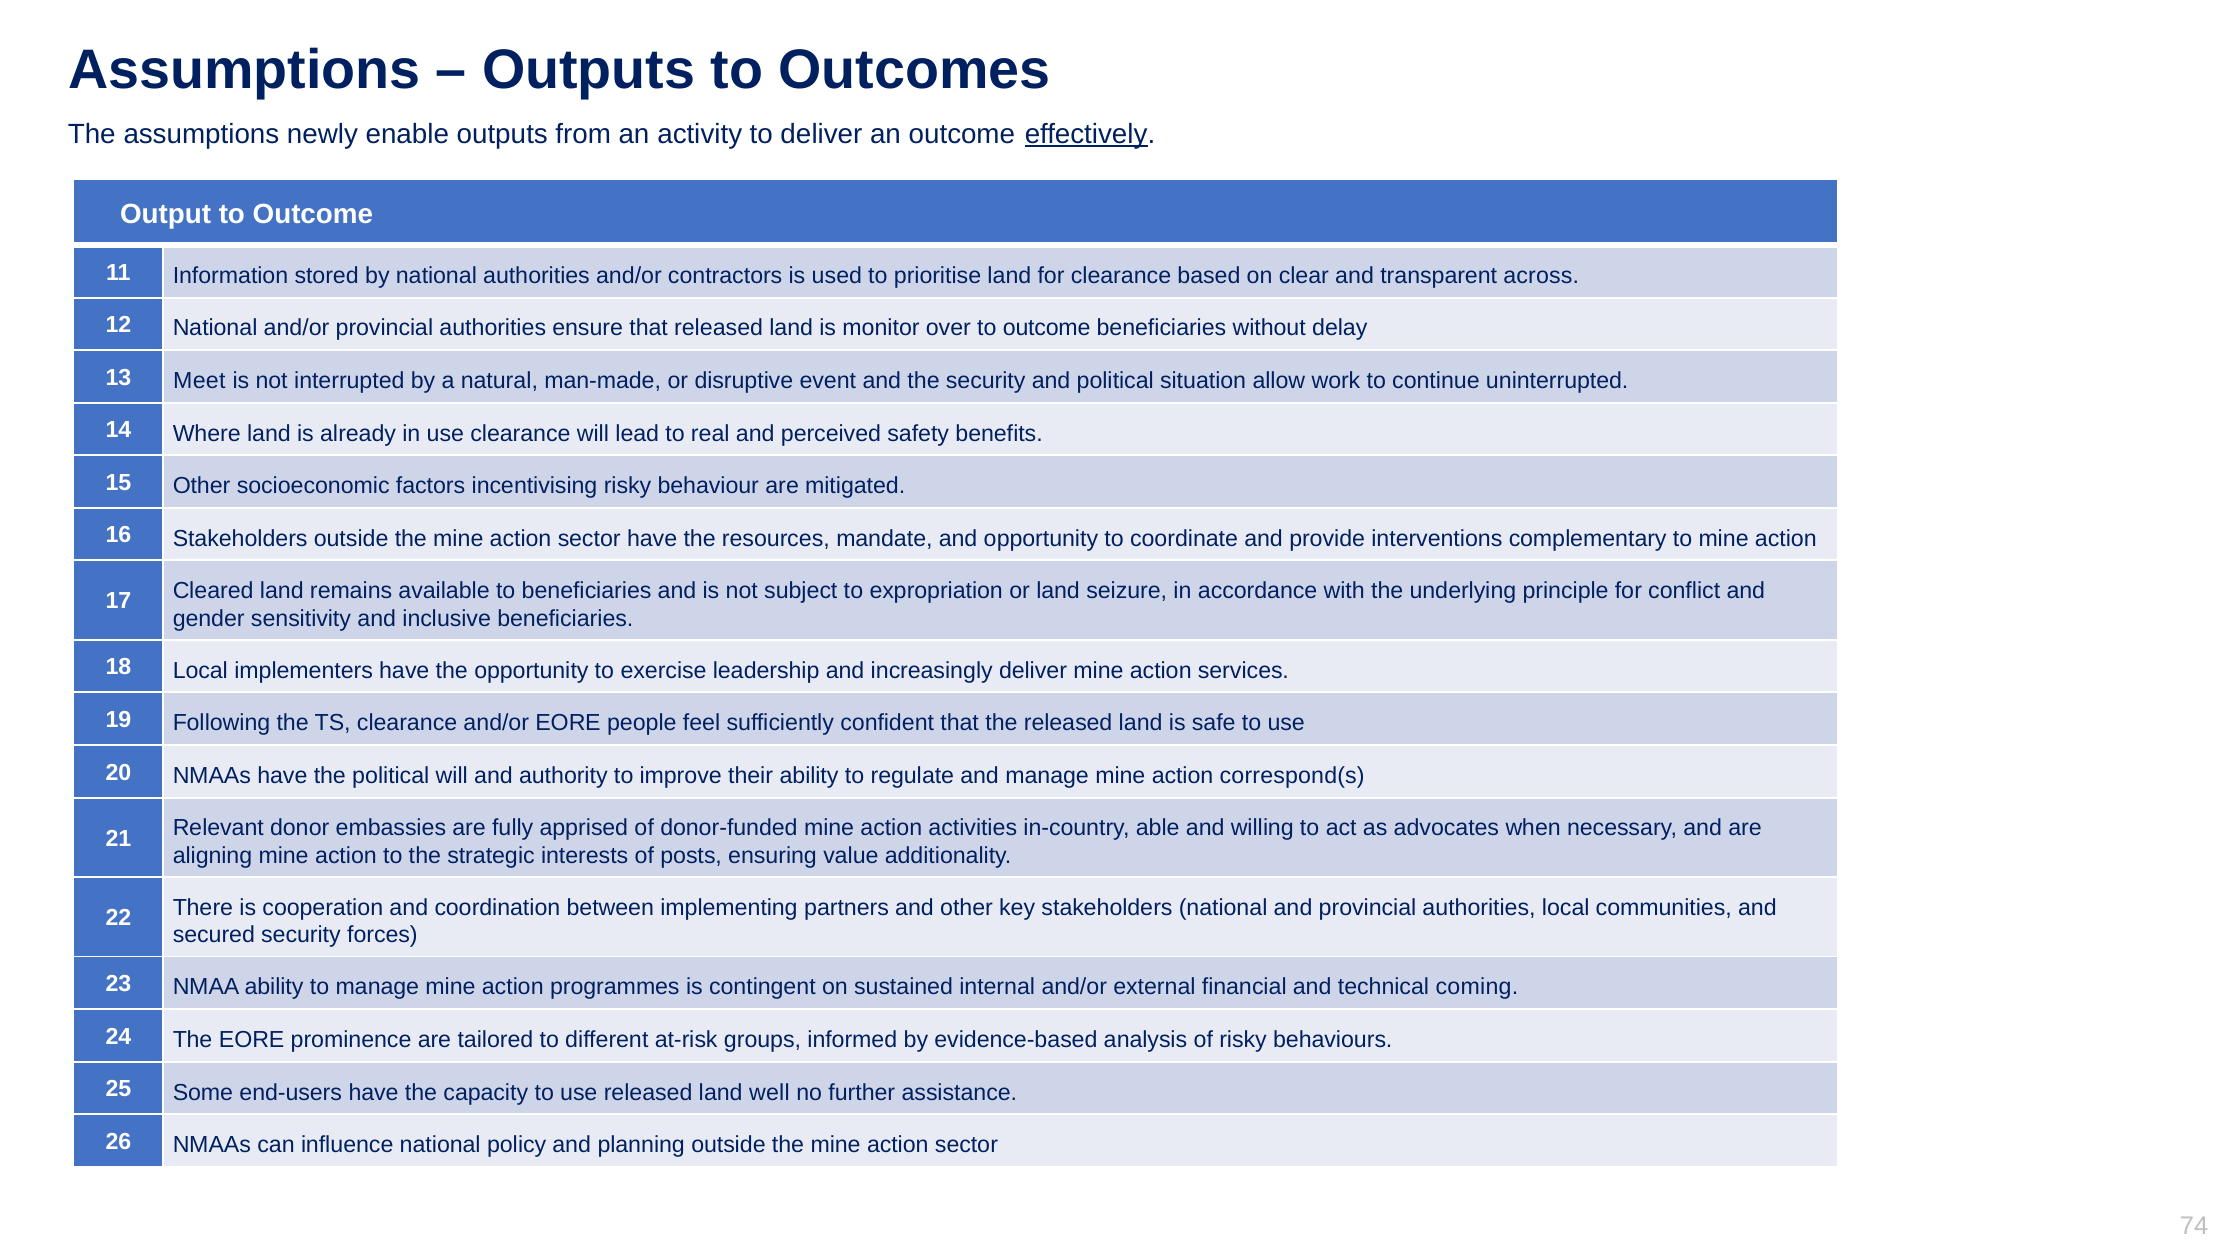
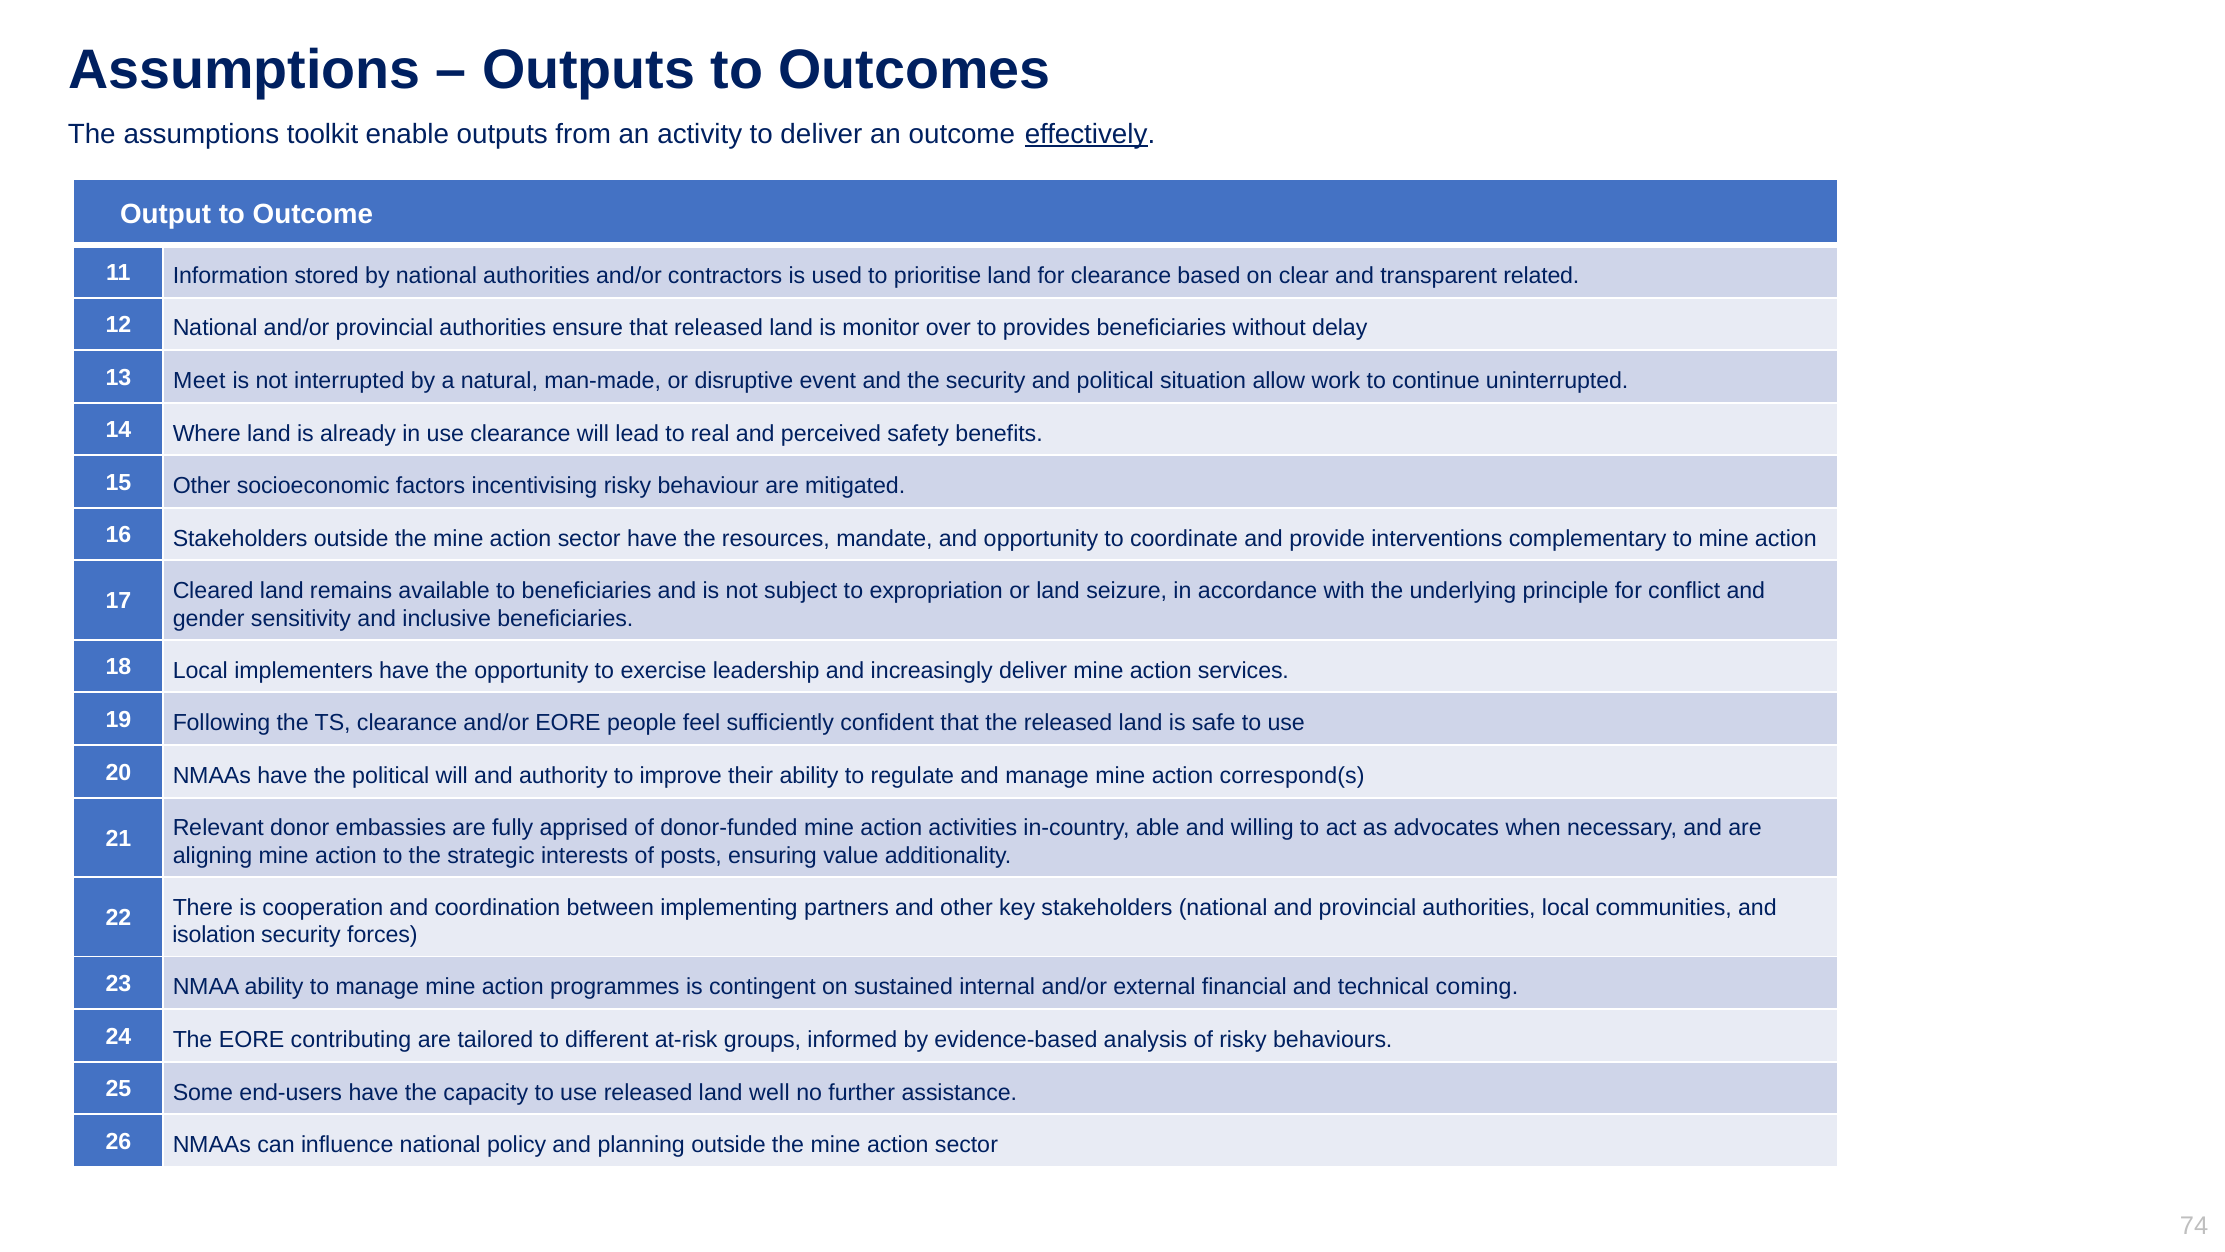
newly: newly -> toolkit (323, 134)
across: across -> related (1541, 276)
over to outcome: outcome -> provides (1047, 328)
secured: secured -> isolation (214, 935)
prominence: prominence -> contributing (351, 1039)
